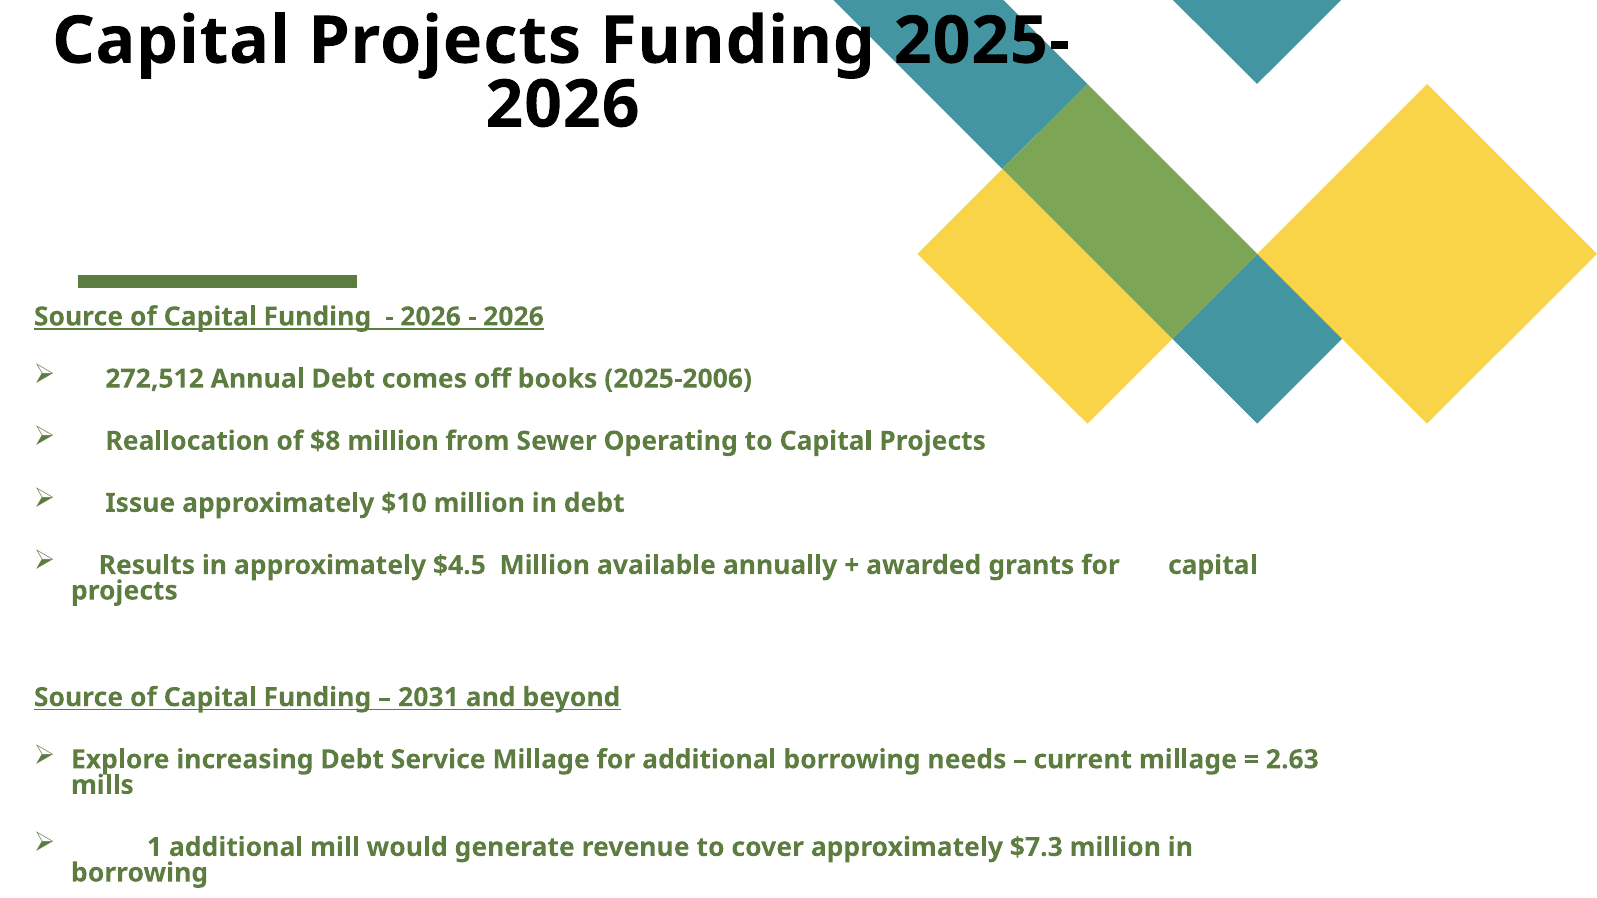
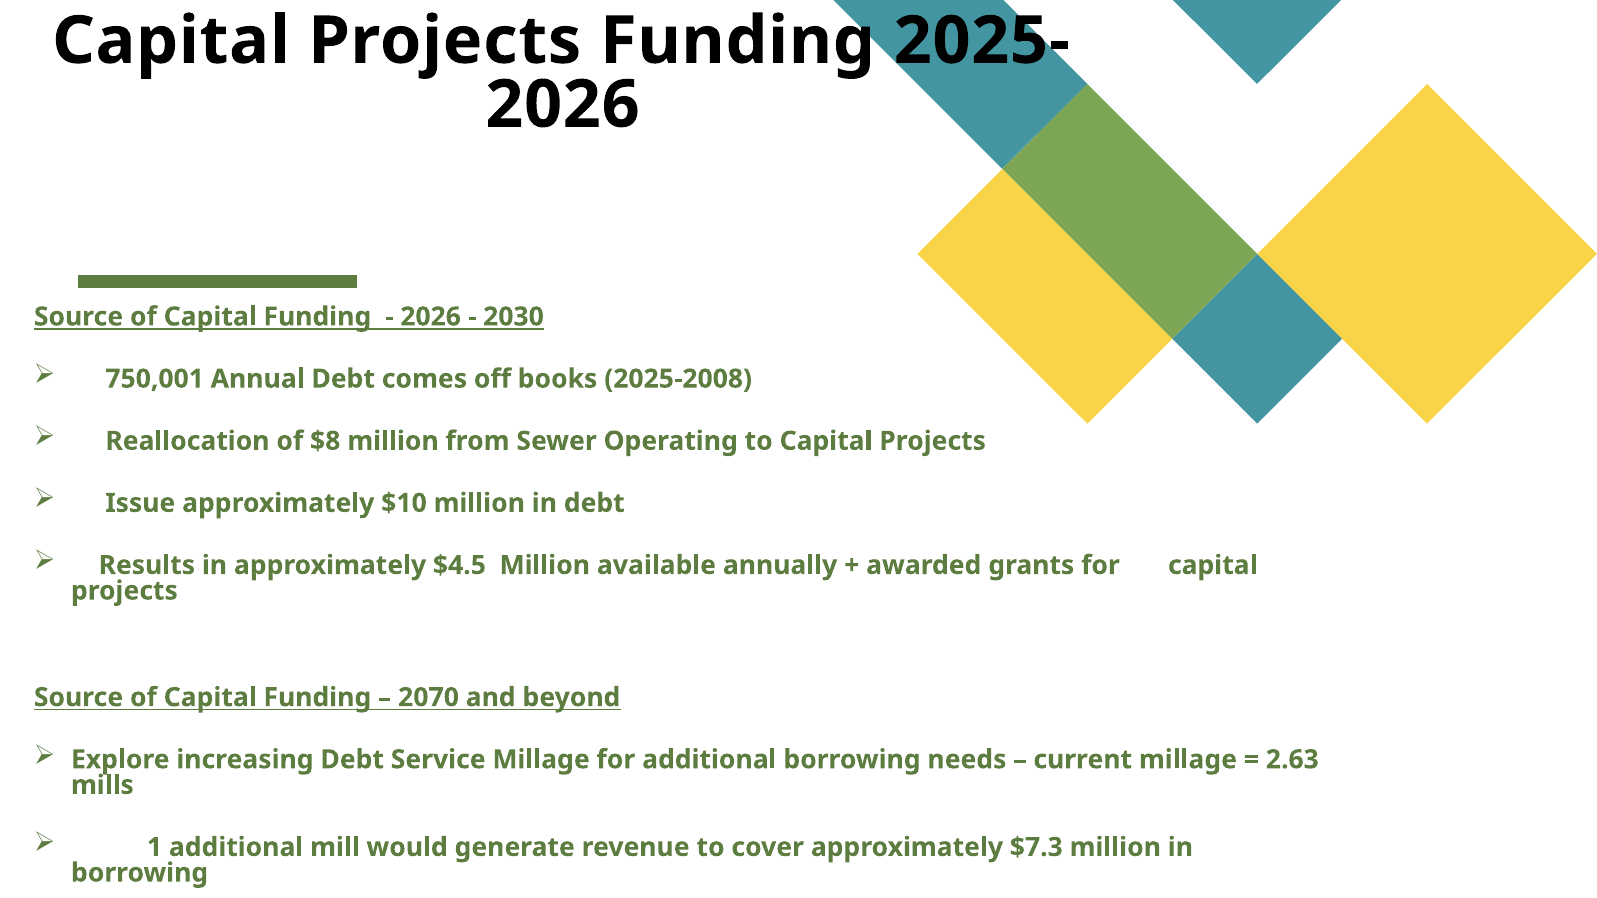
2026: 2026 -> 2030 (513, 317)
272,512: 272,512 -> 750,001 (155, 379)
2025-2006: 2025-2006 -> 2025-2008 (678, 379)
2031: 2031 -> 2070 (429, 698)
